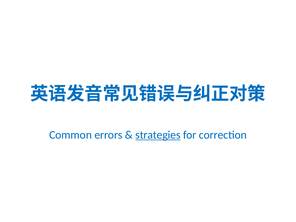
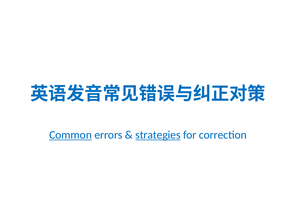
Common underline: none -> present (71, 135)
